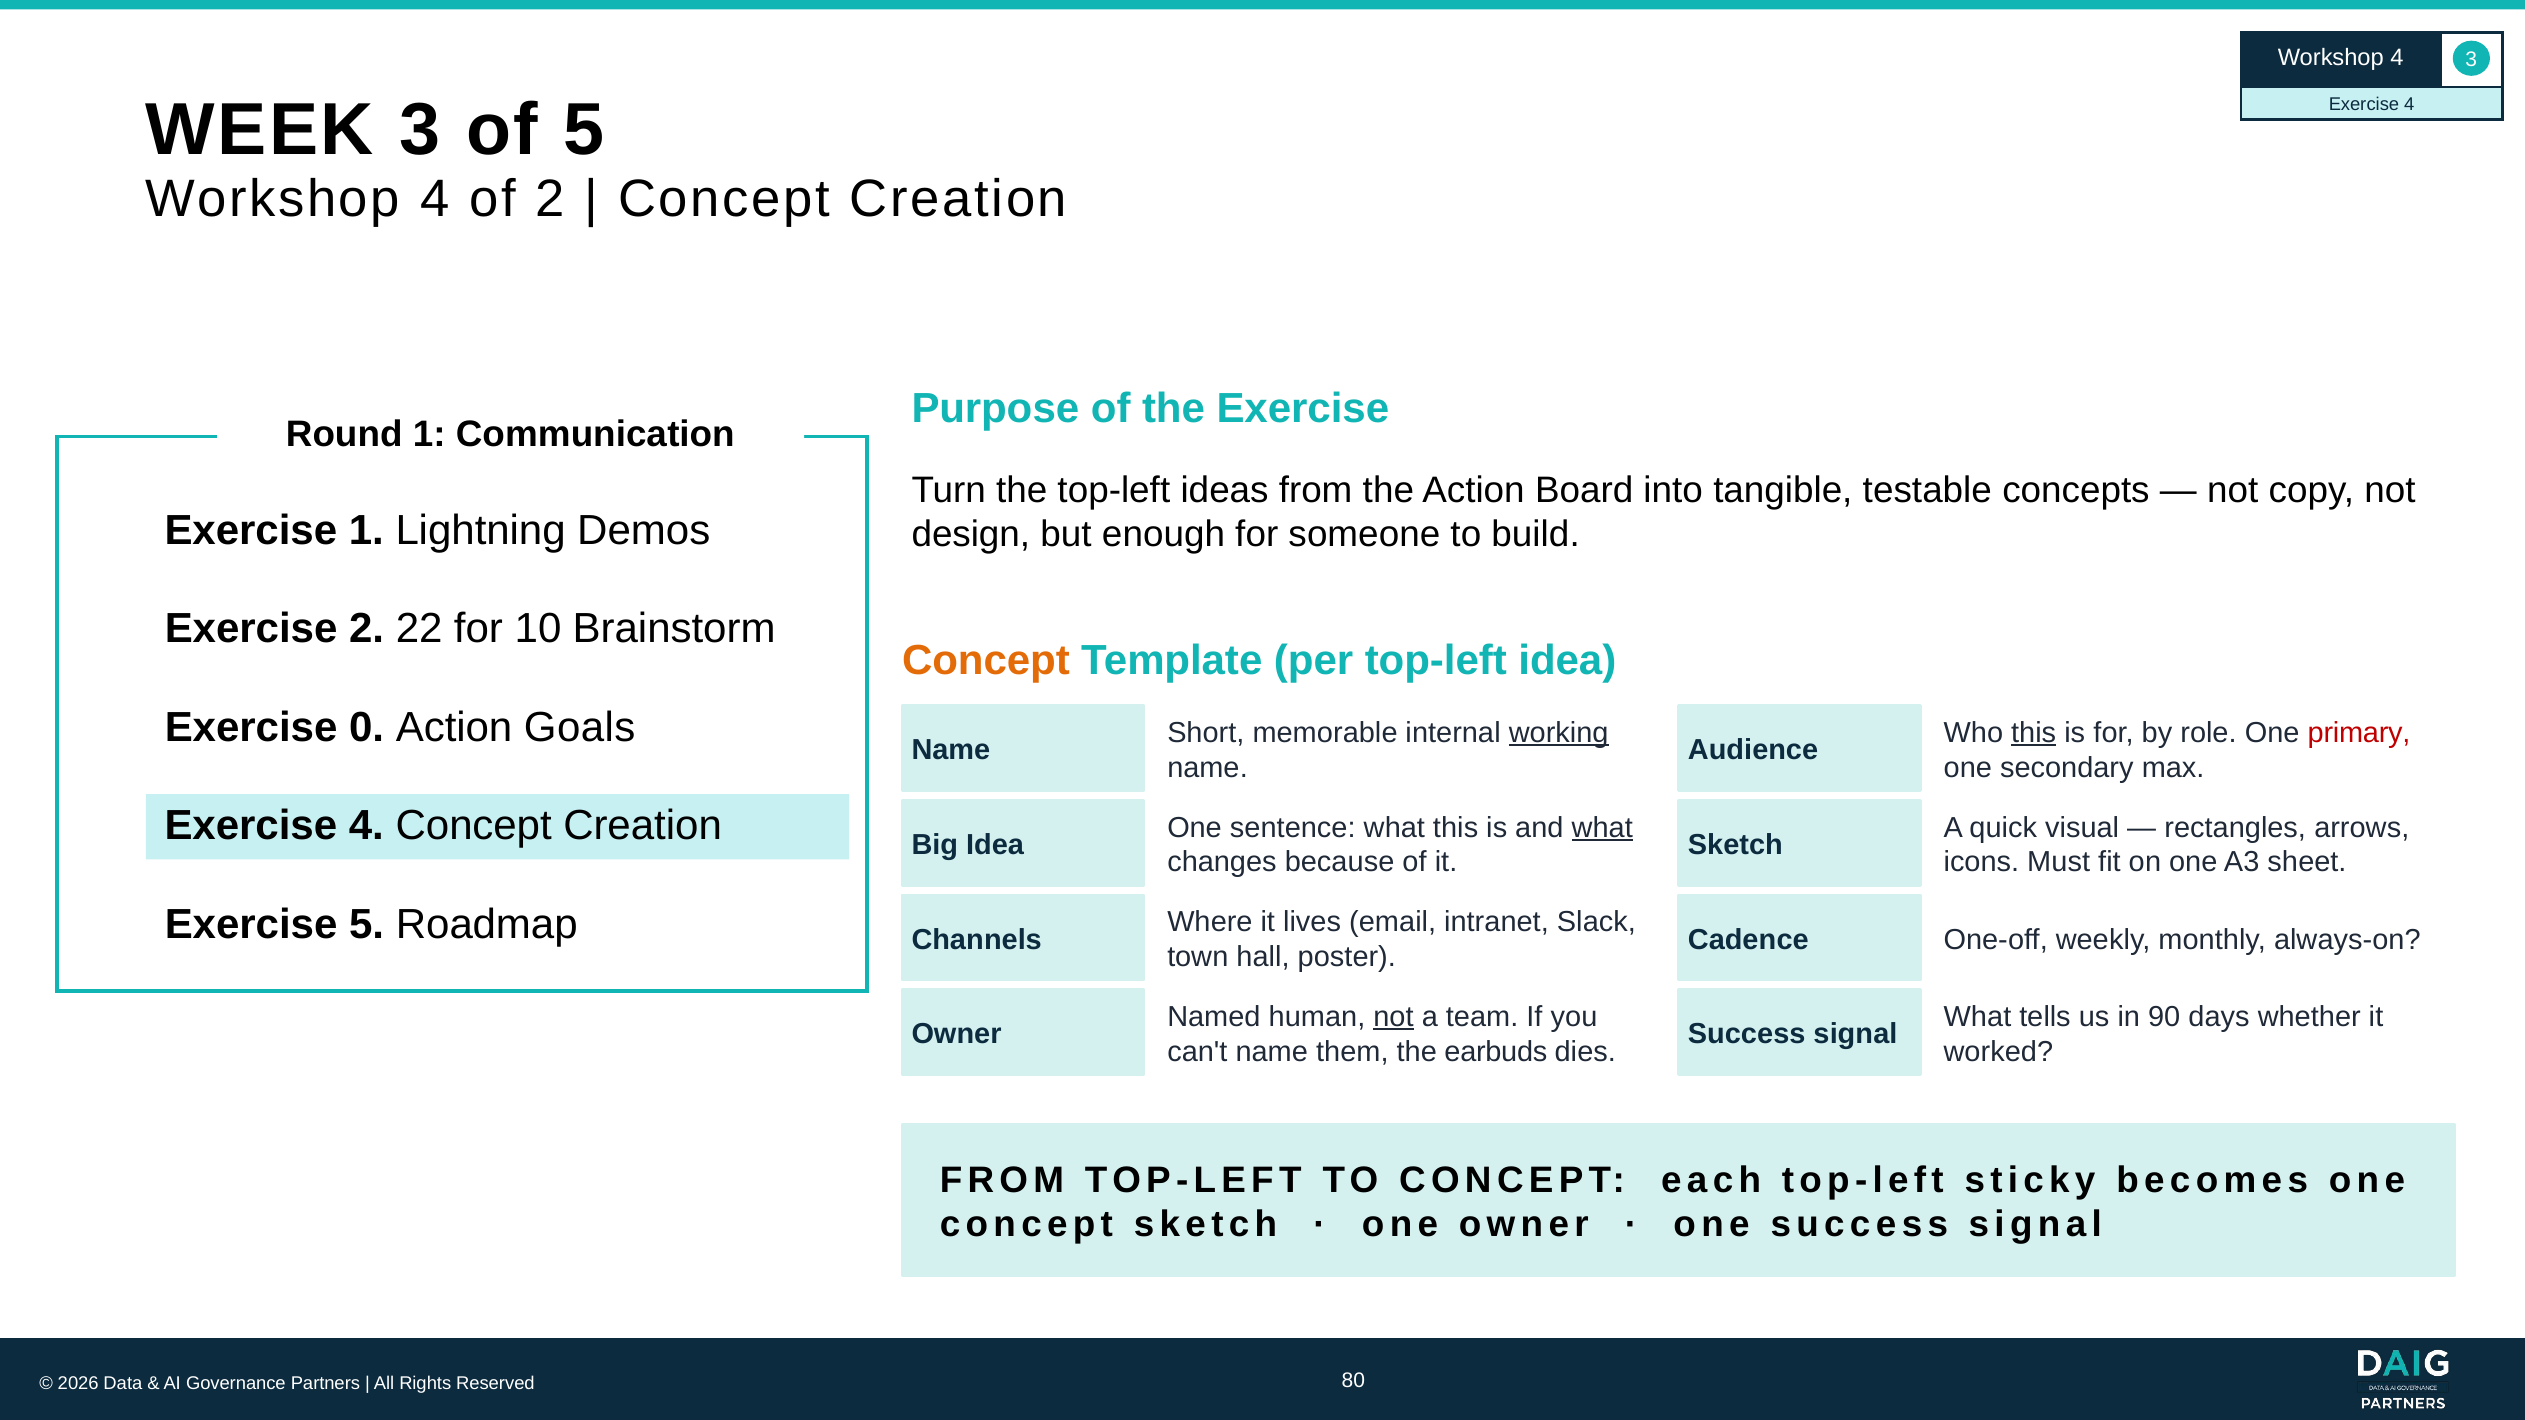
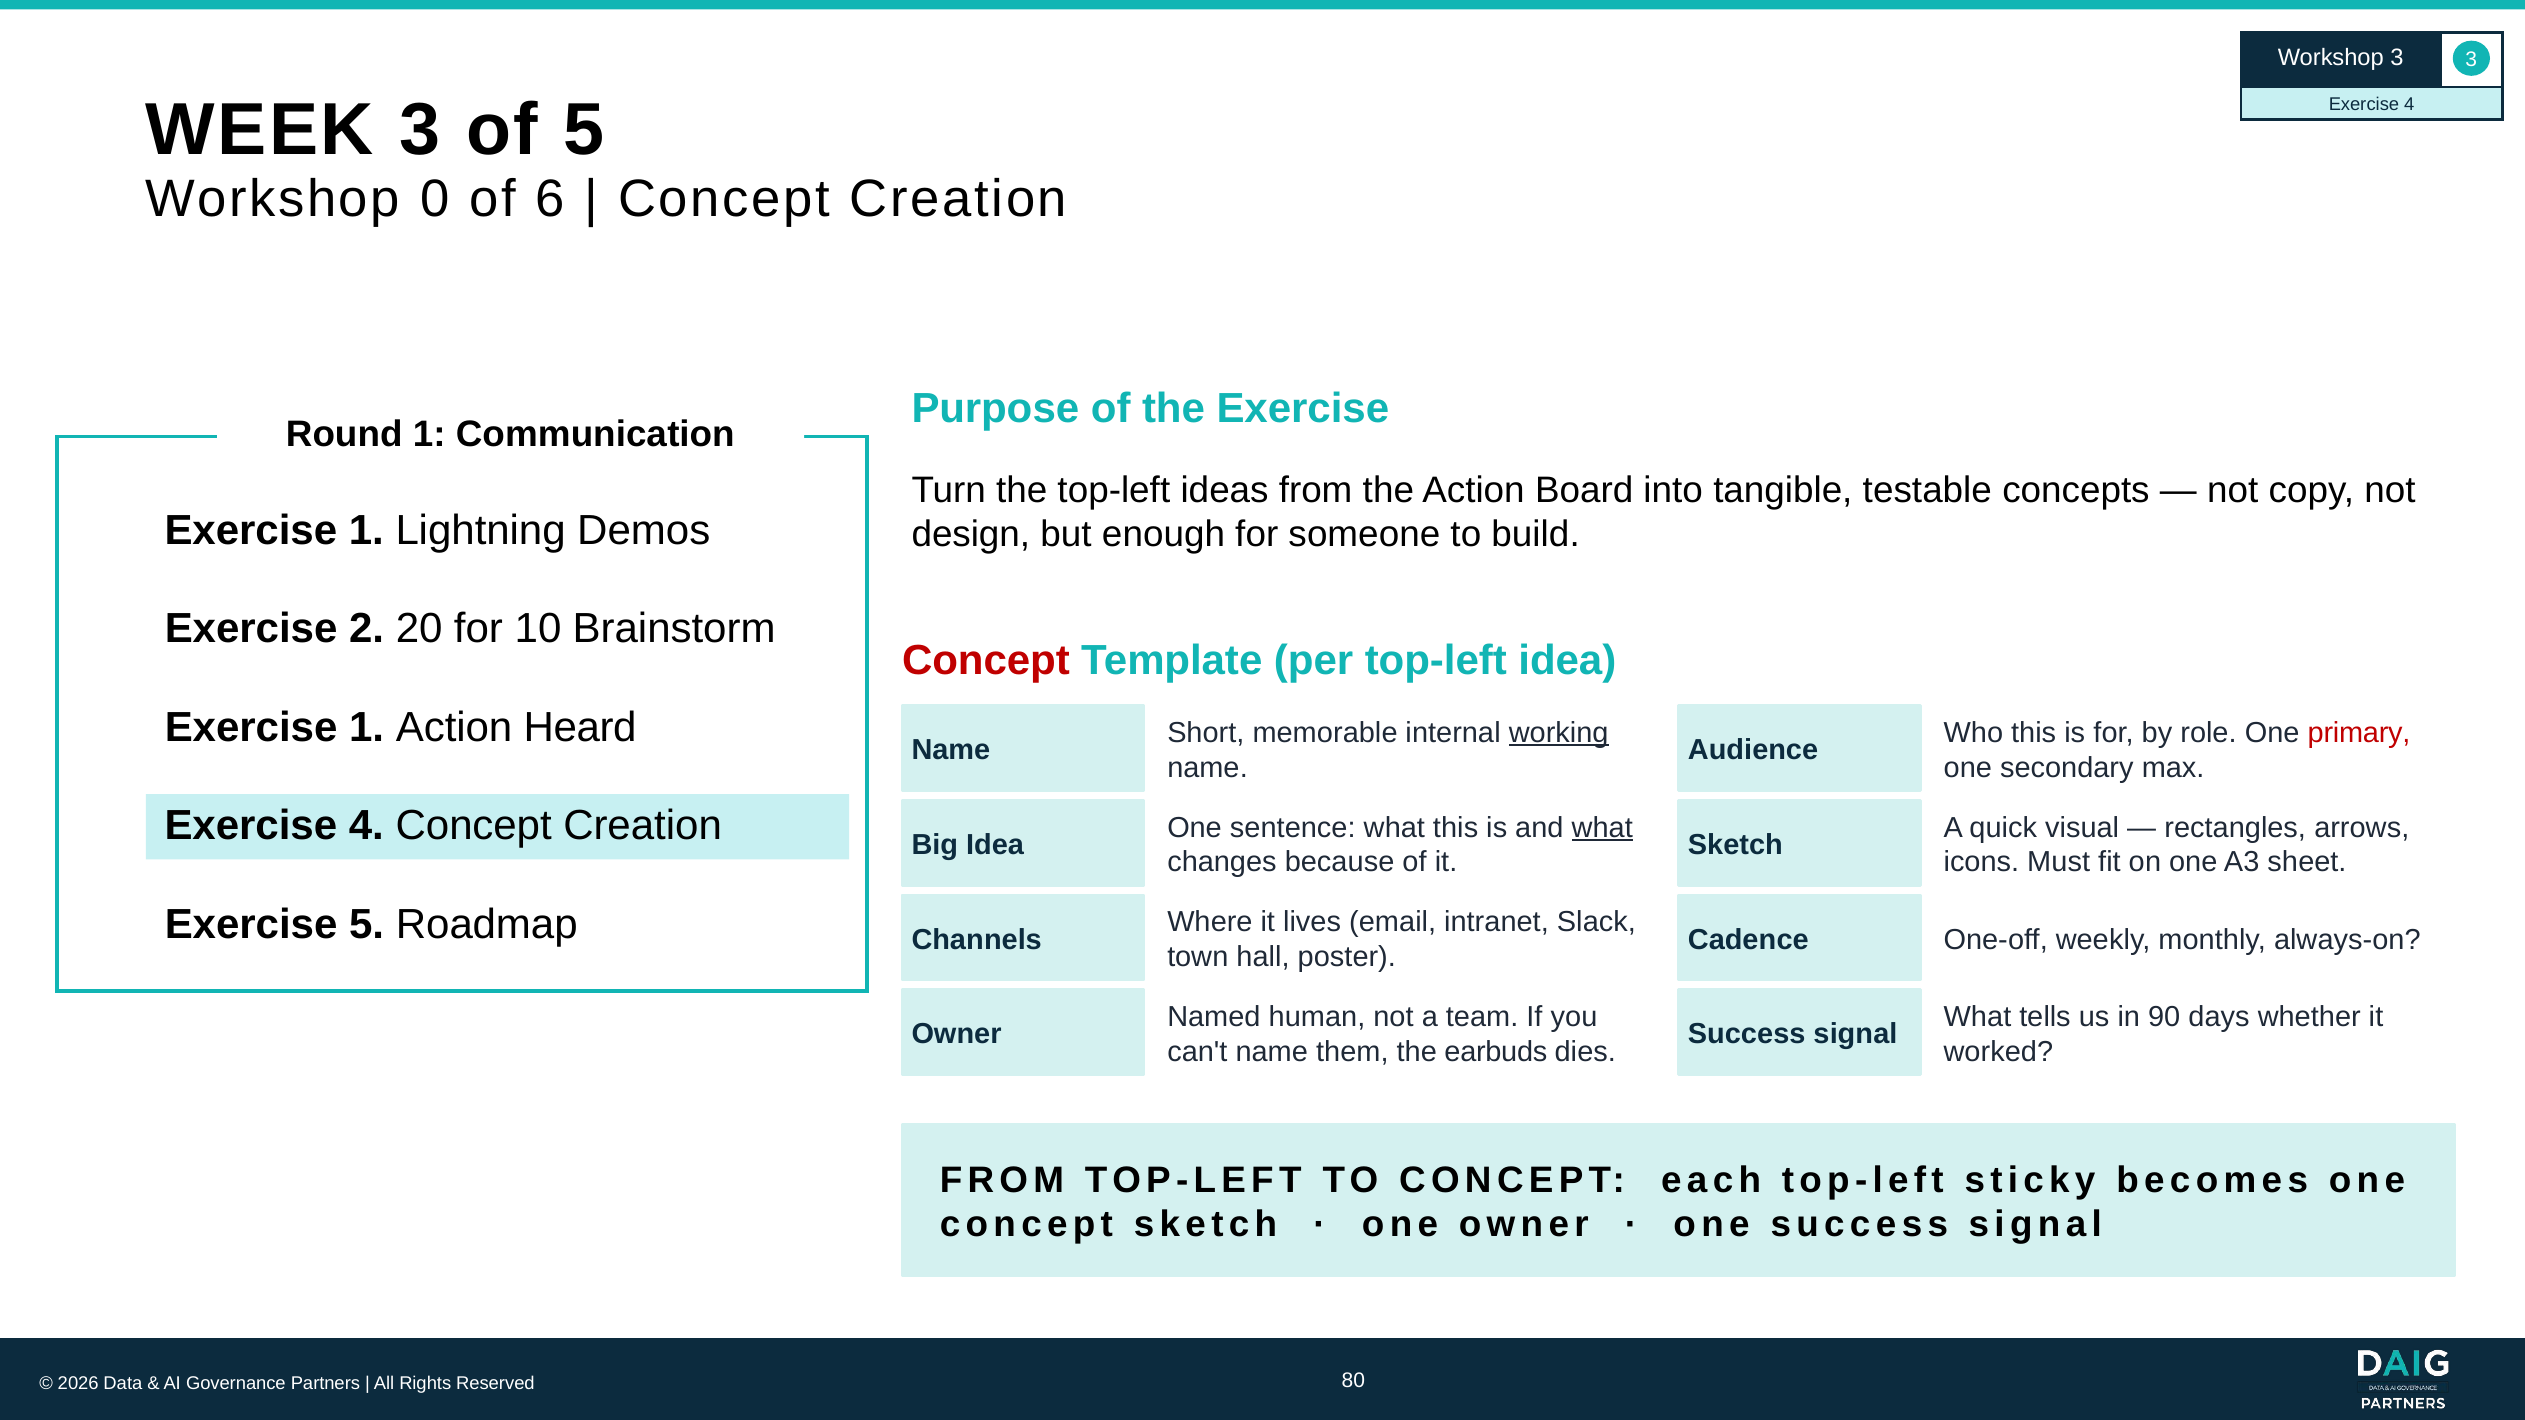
4: 4 -> 3 (2397, 58)
4: 4 -> 0 (435, 199)
of 2: 2 -> 6 (550, 199)
22: 22 -> 20 (419, 629)
Concept colour: orange -> red (986, 661)
0: 0 -> 1 (367, 728)
Goals: Goals -> Heard (580, 728)
this underline: present -> none (2034, 733)
not underline: present -> none (1393, 1017)
